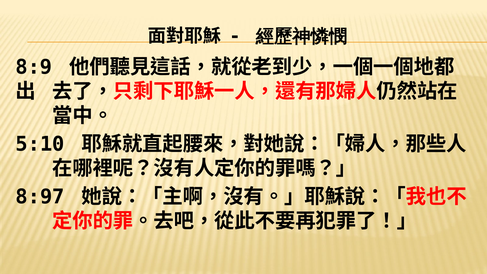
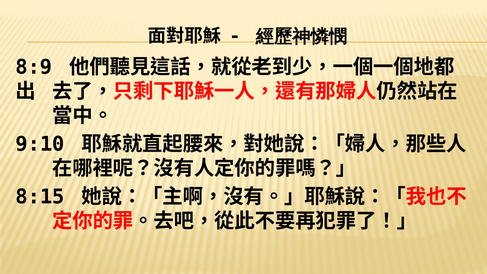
5:10: 5:10 -> 9:10 (40, 144)
8:97: 8:97 -> 8:15 (40, 197)
